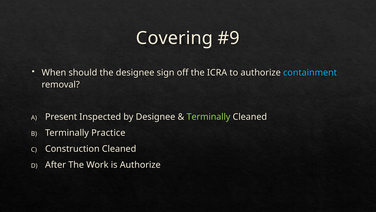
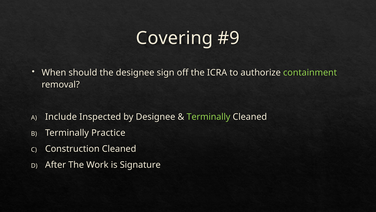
containment colour: light blue -> light green (310, 73)
Present: Present -> Include (61, 116)
is Authorize: Authorize -> Signature (140, 165)
